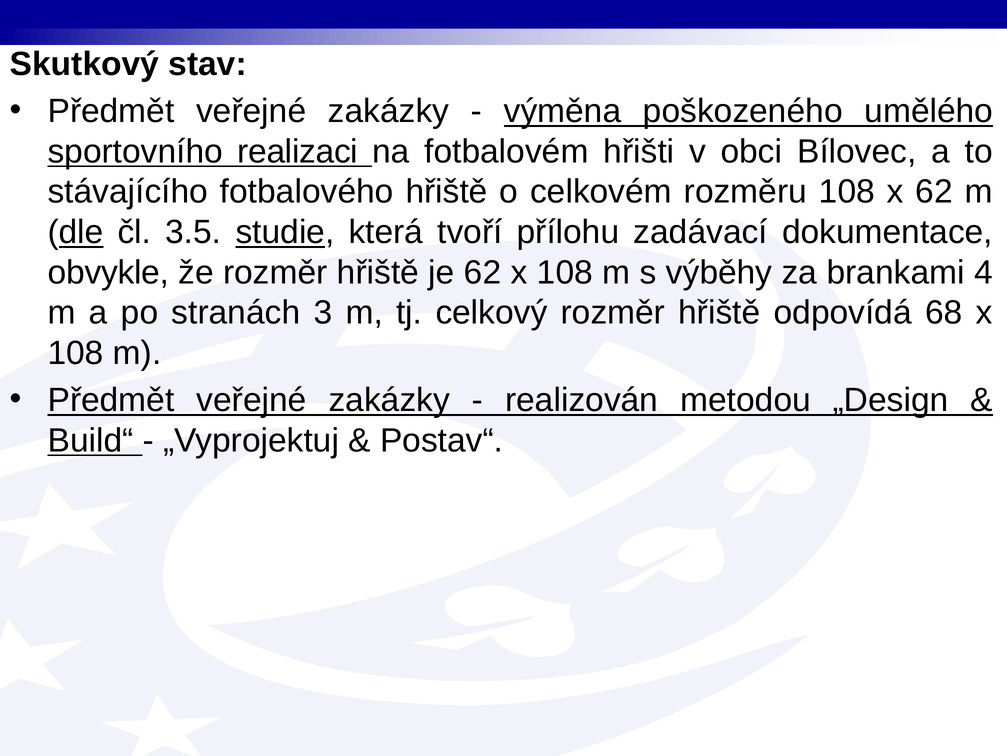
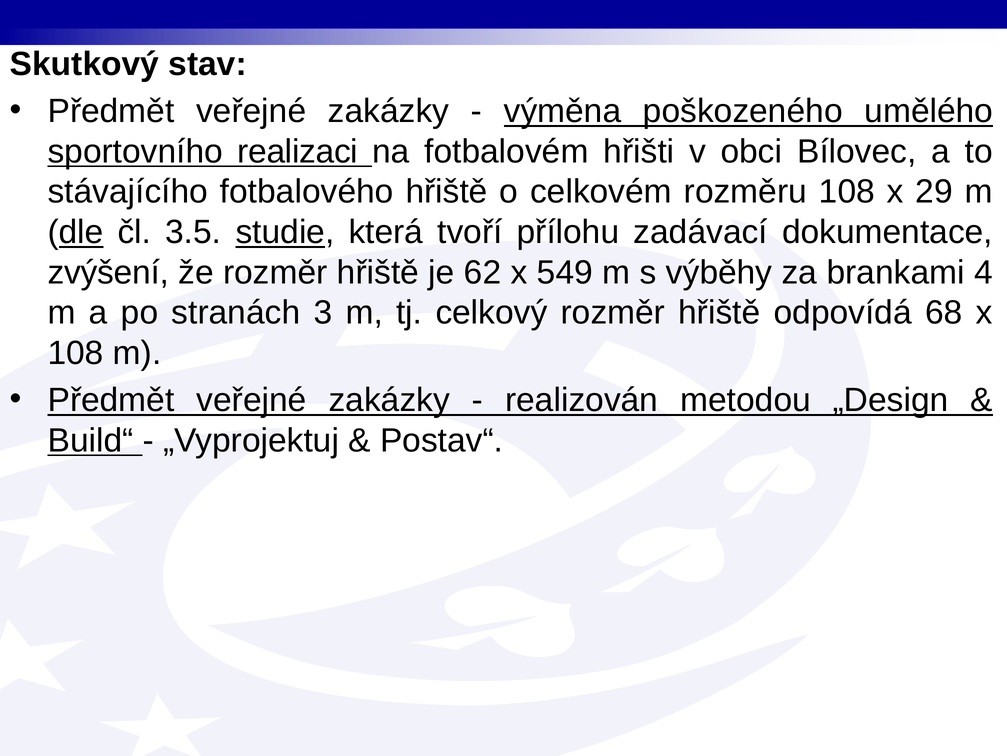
x 62: 62 -> 29 (934, 192)
obvykle: obvykle -> zvýšení (108, 272)
62 x 108: 108 -> 549 (565, 272)
